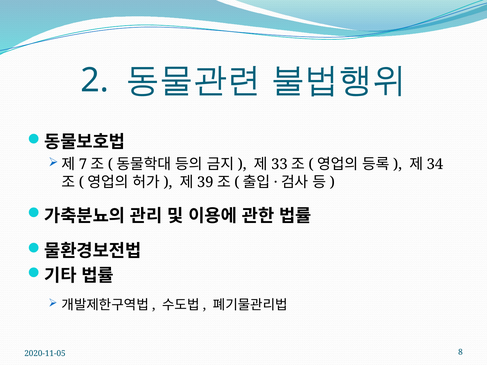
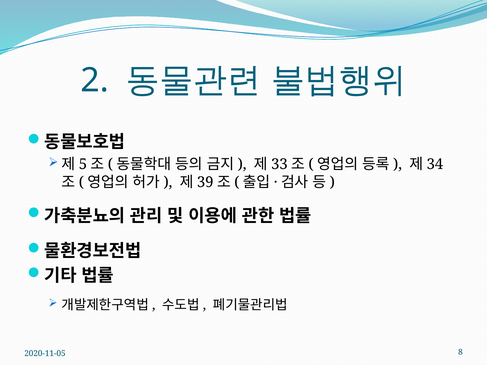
7: 7 -> 5 (83, 164)
